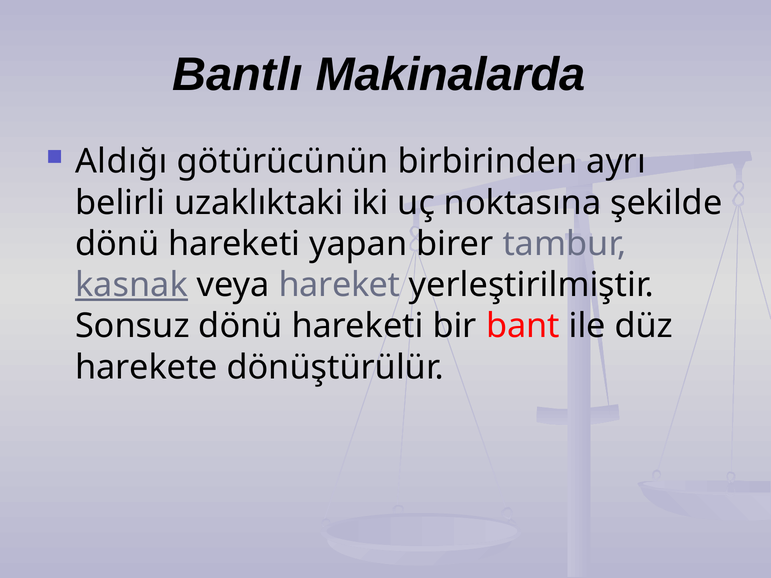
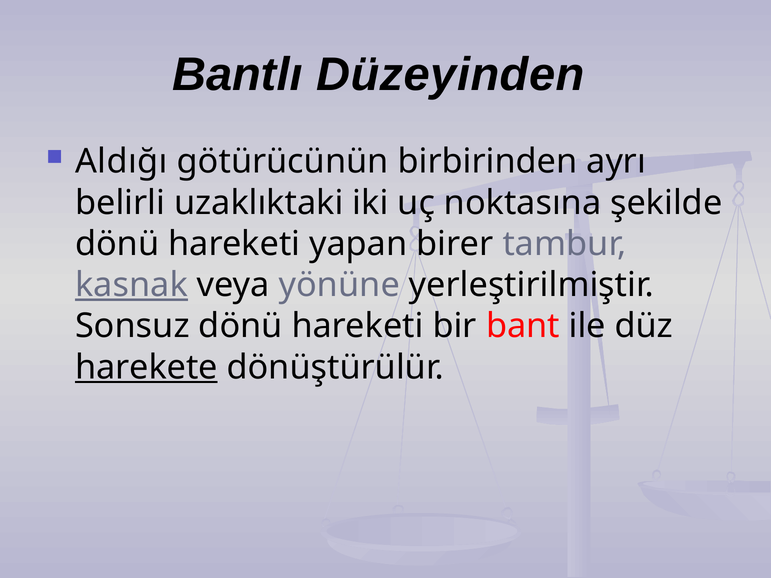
Makinalarda: Makinalarda -> Düzeyinden (450, 75)
hareket: hareket -> yönüne (339, 285)
harekete underline: none -> present (146, 367)
